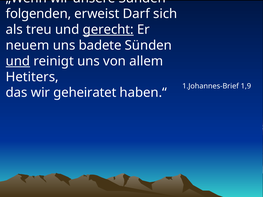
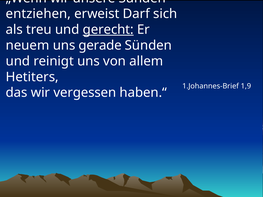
folgenden: folgenden -> entziehen (38, 14)
badete: badete -> gerade (100, 45)
und underline: present -> none (18, 61)
geheiratet: geheiratet -> vergessen (85, 93)
